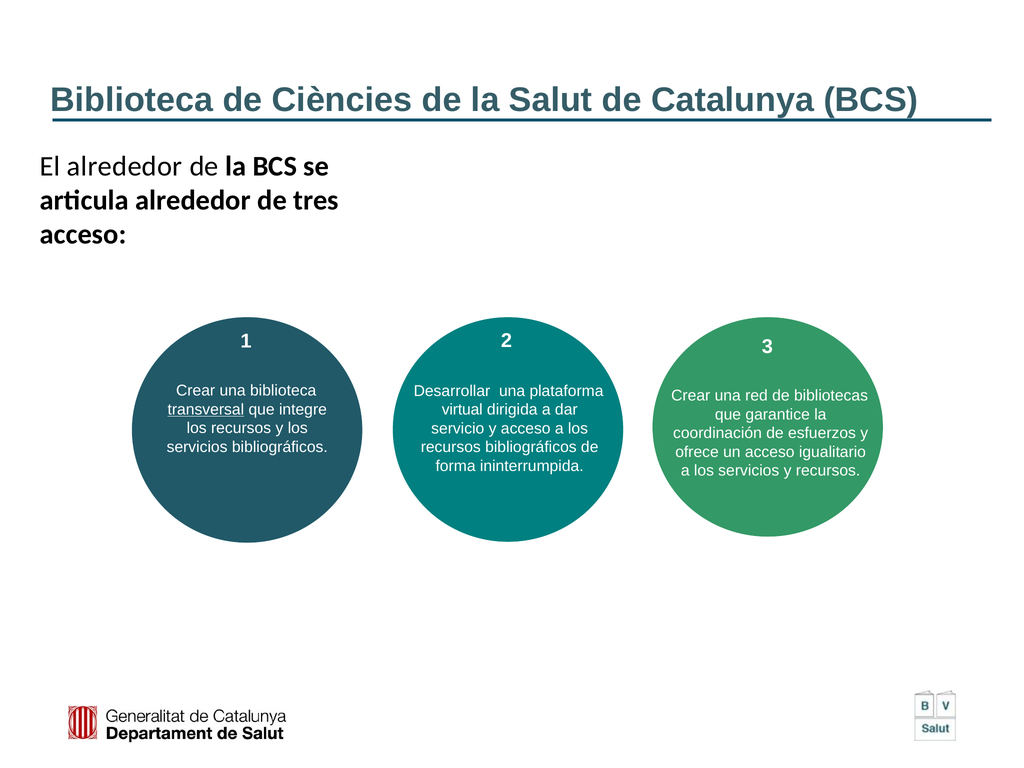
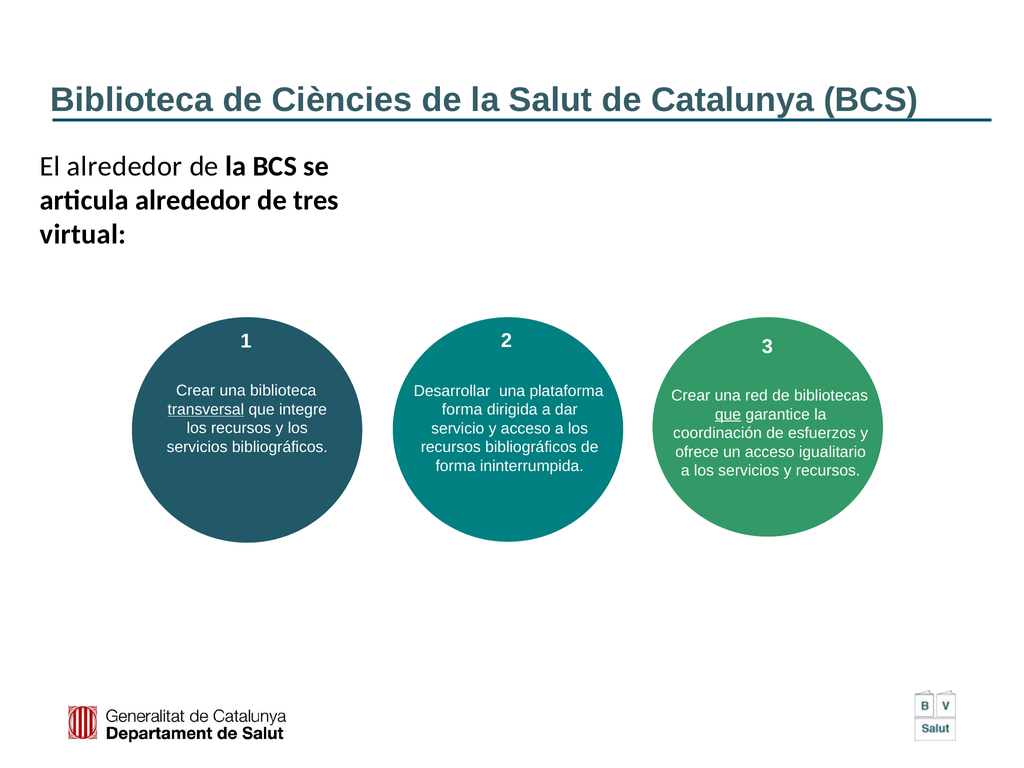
acceso: acceso -> virtual (83, 234)
virtual: virtual -> forma (462, 410)
que underline: none -> present (728, 414)
